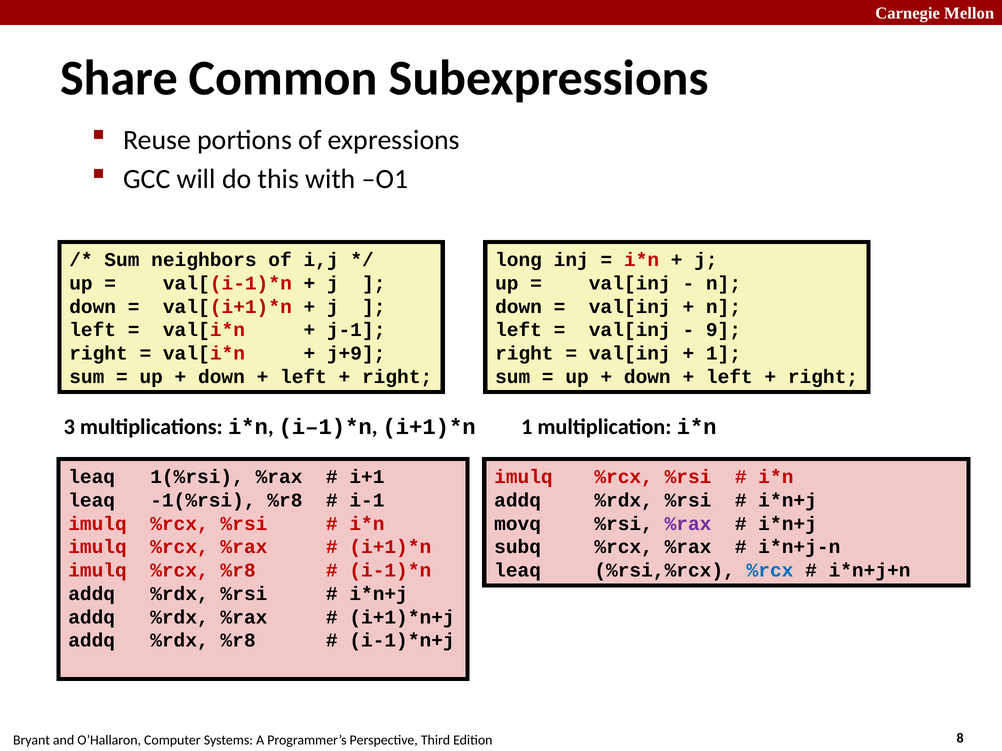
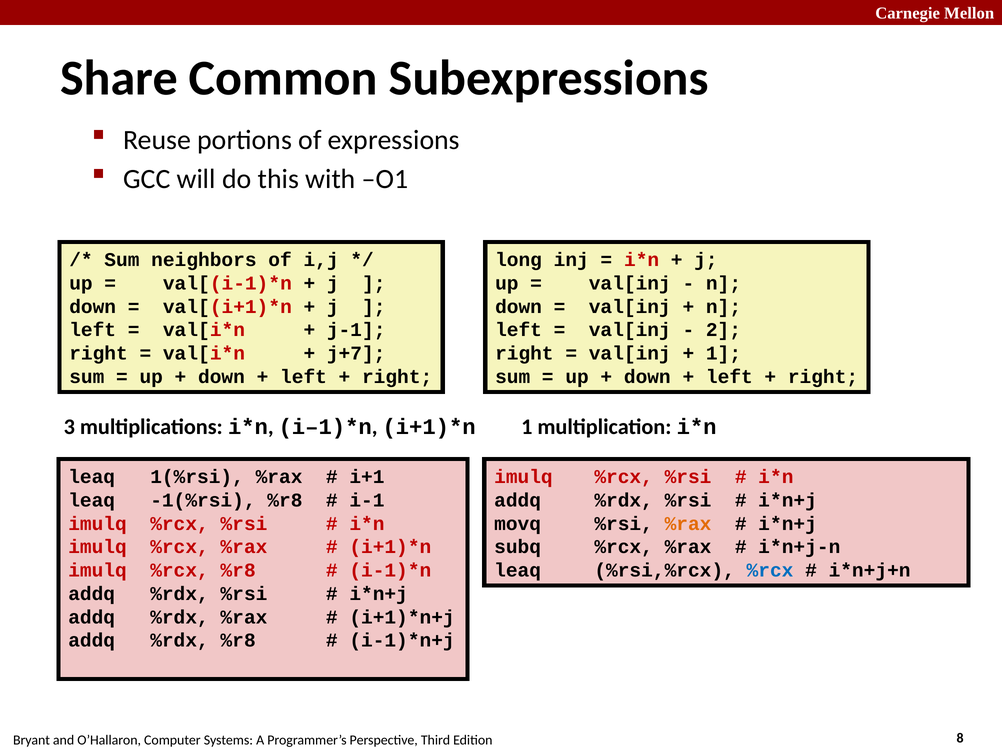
9: 9 -> 2 (723, 330)
j+9: j+9 -> j+7 (356, 354)
%rax colour: purple -> orange (688, 524)
